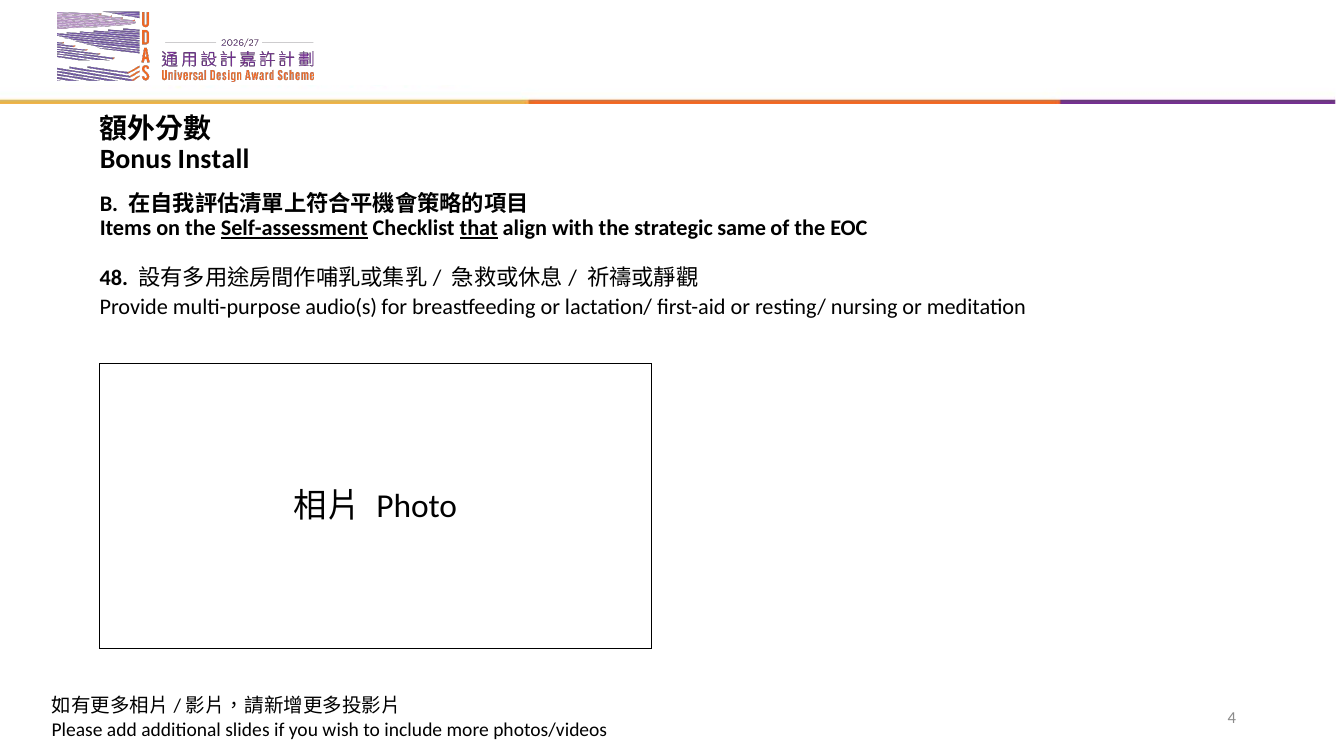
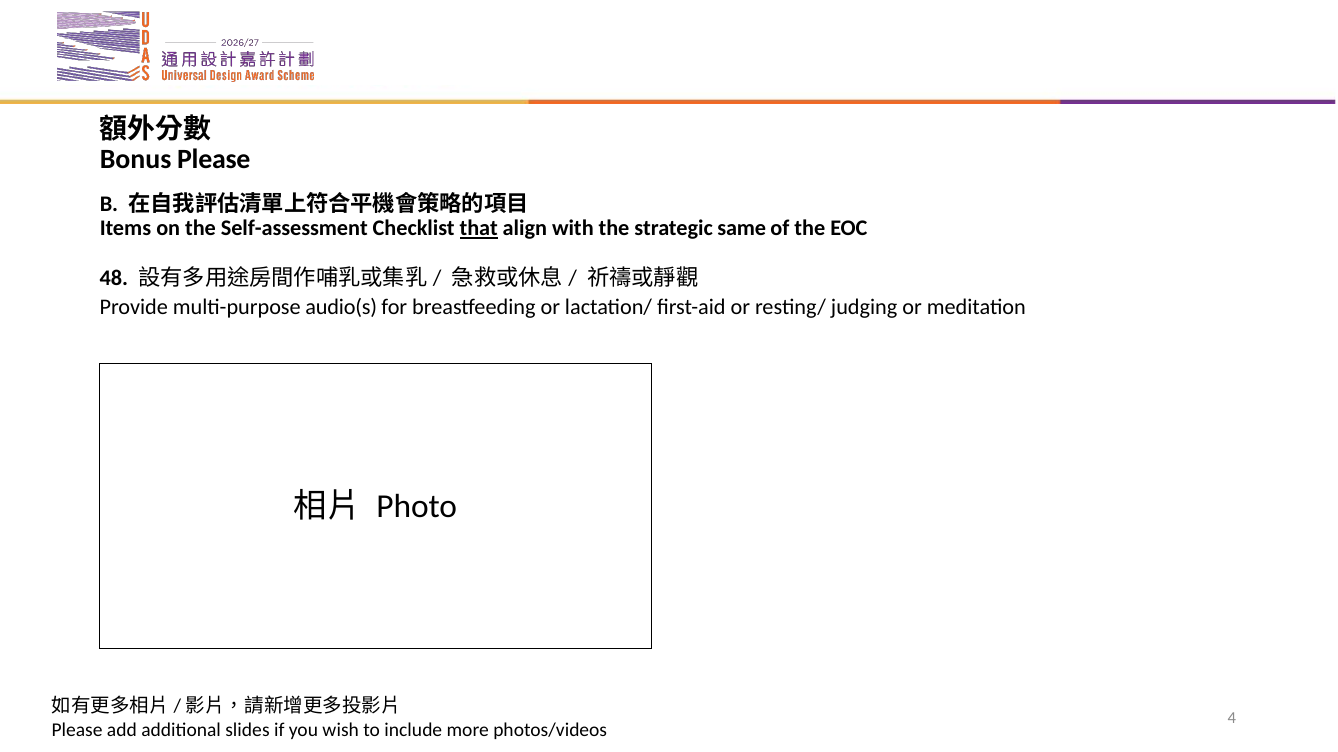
Bonus Install: Install -> Please (214, 159)
Self-assessment underline: present -> none (294, 229)
nursing: nursing -> judging (864, 307)
